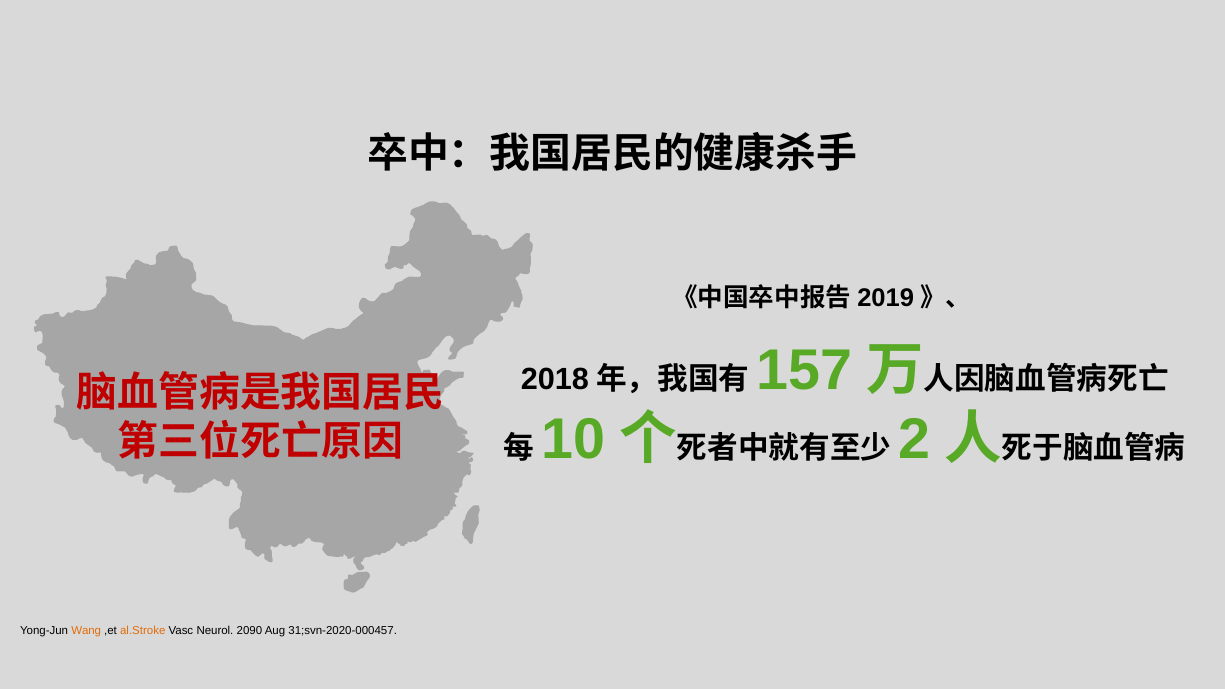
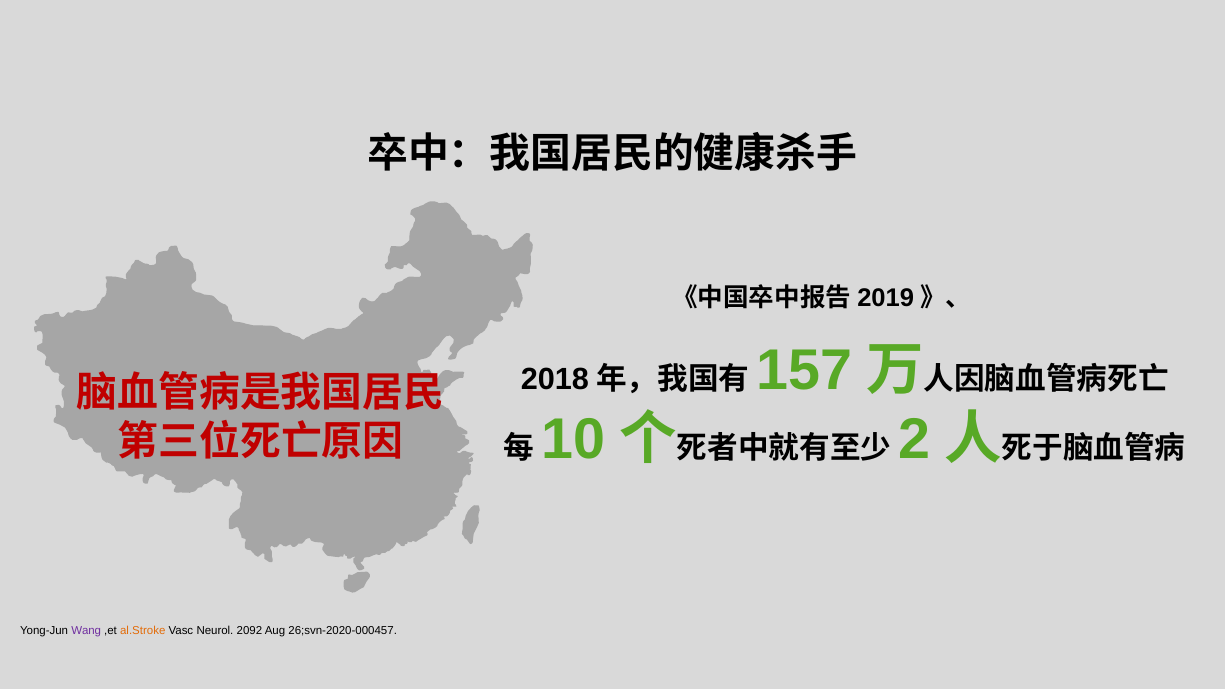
Wang colour: orange -> purple (86, 631)
2090: 2090 -> 2092 (249, 631)
31;svn-2020-000457: 31;svn-2020-000457 -> 26;svn-2020-000457 (343, 631)
